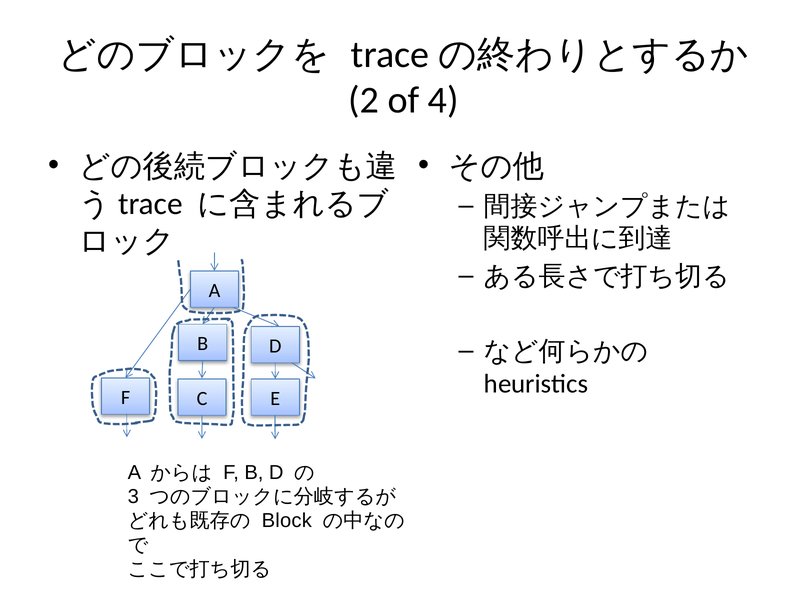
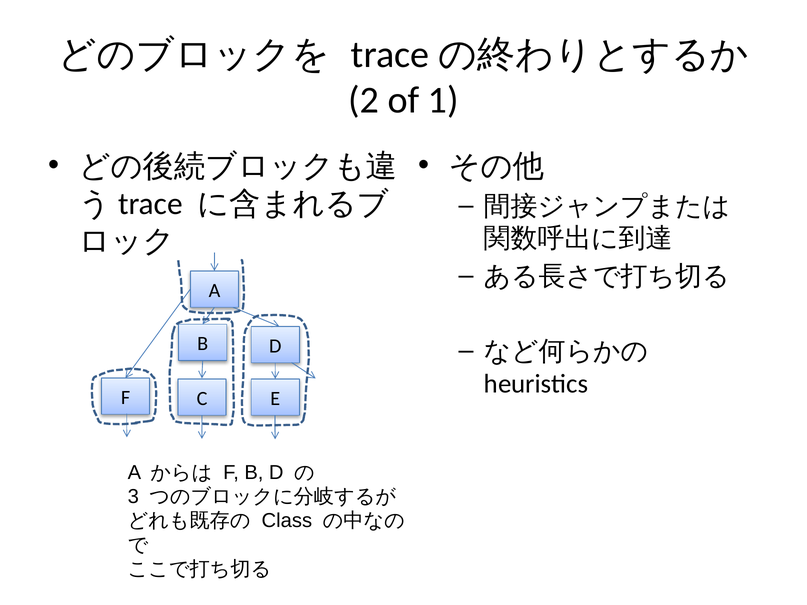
4: 4 -> 1 (443, 100)
Block: Block -> Class (287, 521)
